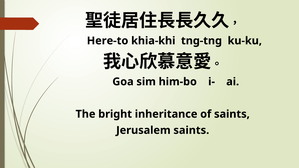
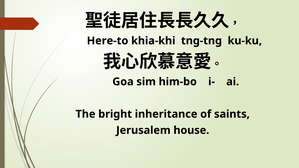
Jerusalem saints: saints -> house (191, 130)
